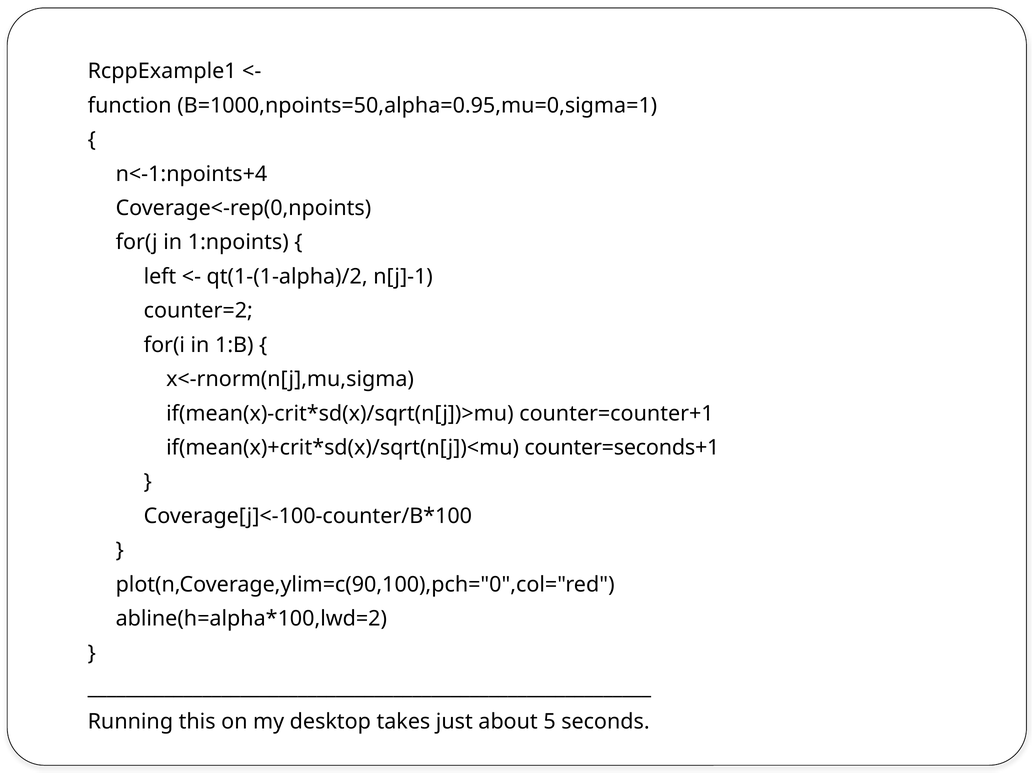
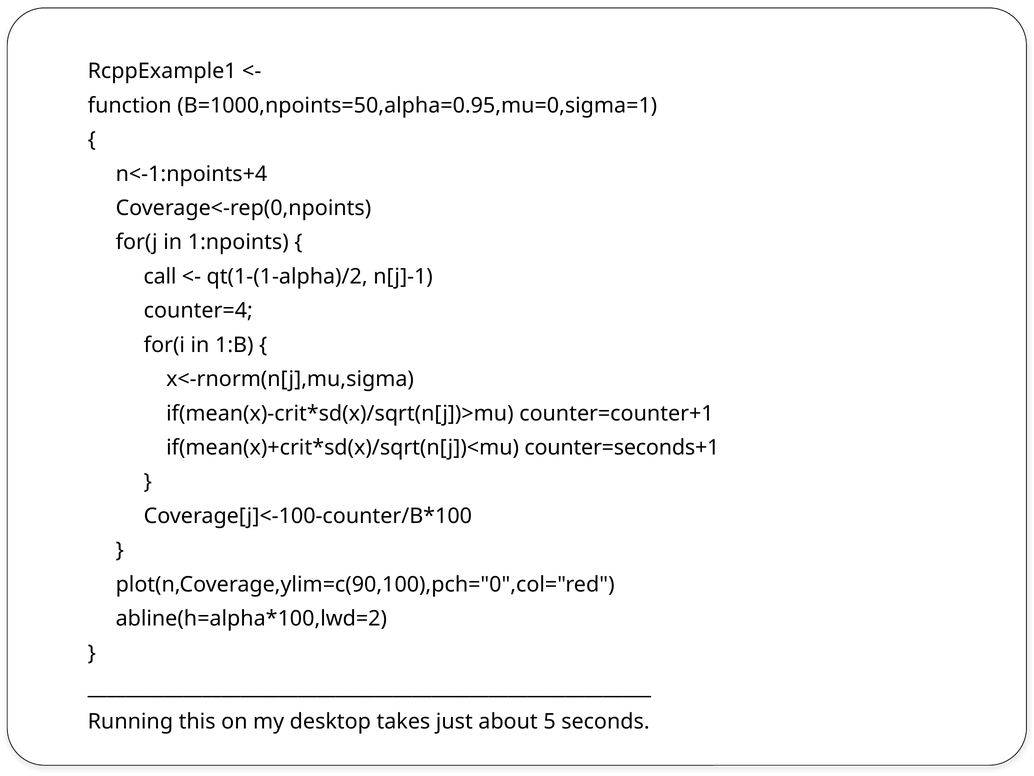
left: left -> call (160, 276)
counter=2: counter=2 -> counter=4 (198, 311)
